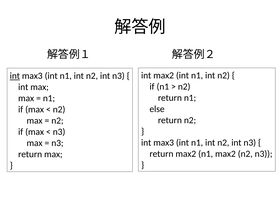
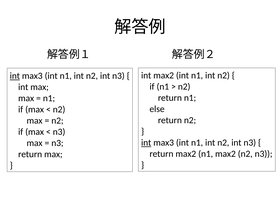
int underline: none -> present (146, 143)
